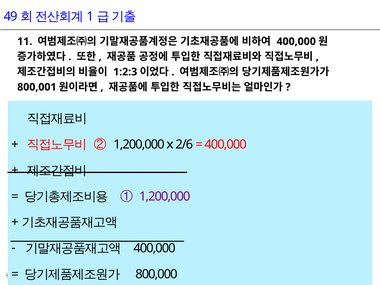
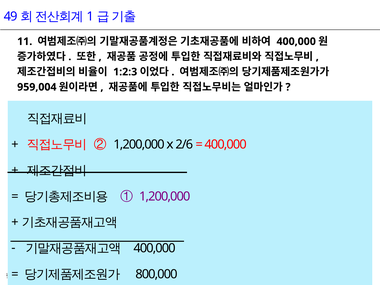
800,001: 800,001 -> 959,004 (37, 87)
